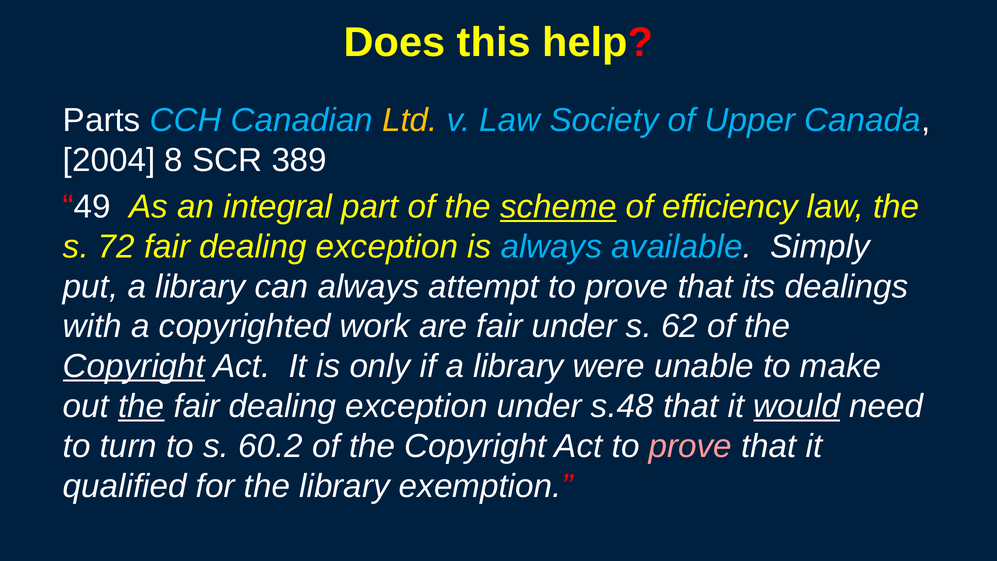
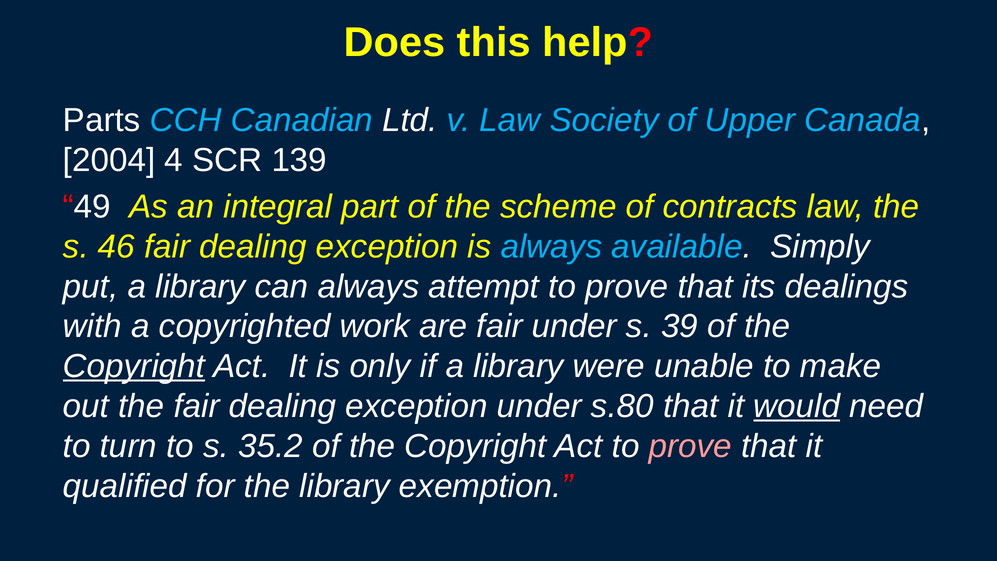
Ltd colour: yellow -> white (410, 120)
8: 8 -> 4 (174, 160)
389: 389 -> 139 (299, 160)
scheme underline: present -> none (558, 207)
efficiency: efficiency -> contracts (730, 207)
72: 72 -> 46 (116, 247)
62: 62 -> 39 (679, 326)
the underline: present -> none (141, 406)
s.48: s.48 -> s.80 (622, 406)
60.2: 60.2 -> 35.2 (271, 446)
